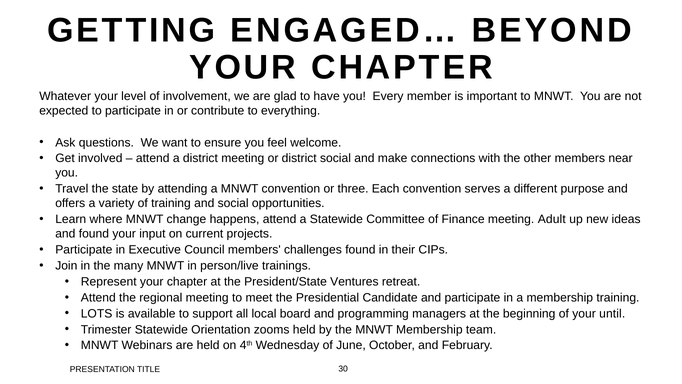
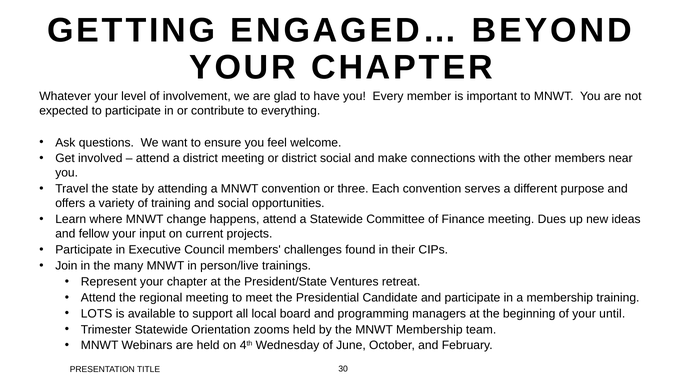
Adult: Adult -> Dues (552, 219)
and found: found -> fellow (94, 234)
